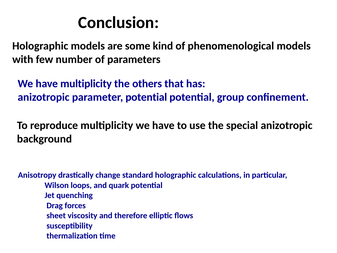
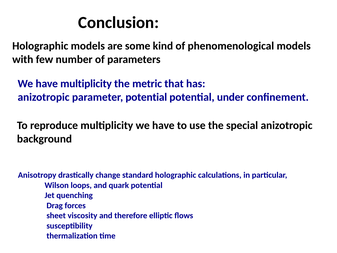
others: others -> metric (147, 84)
group: group -> under (231, 97)
